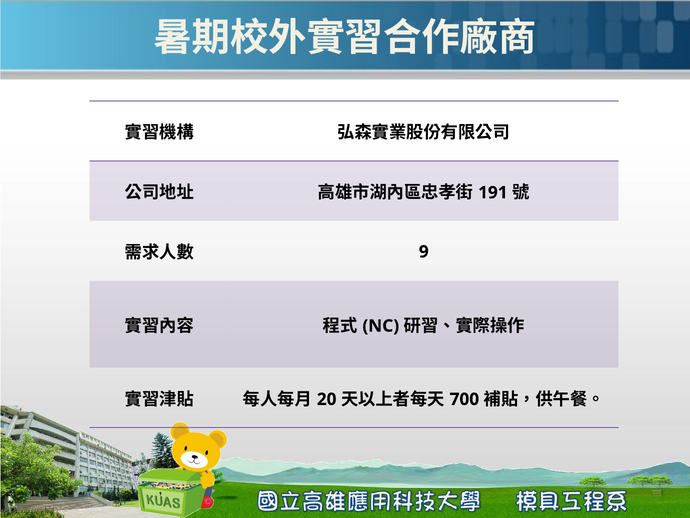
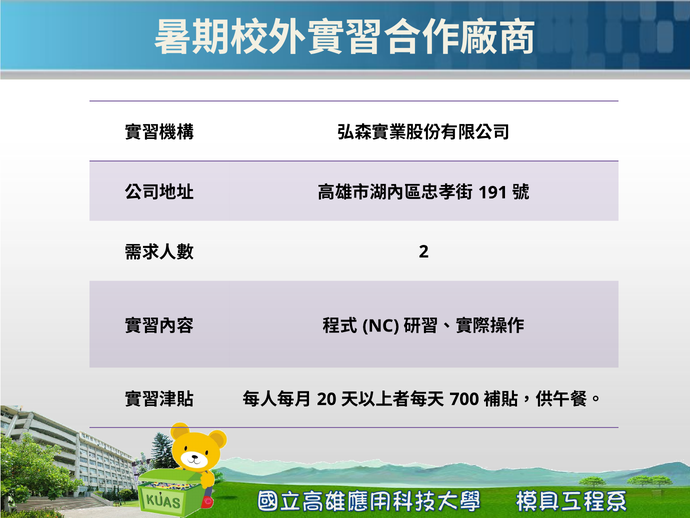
9: 9 -> 2 (424, 252)
